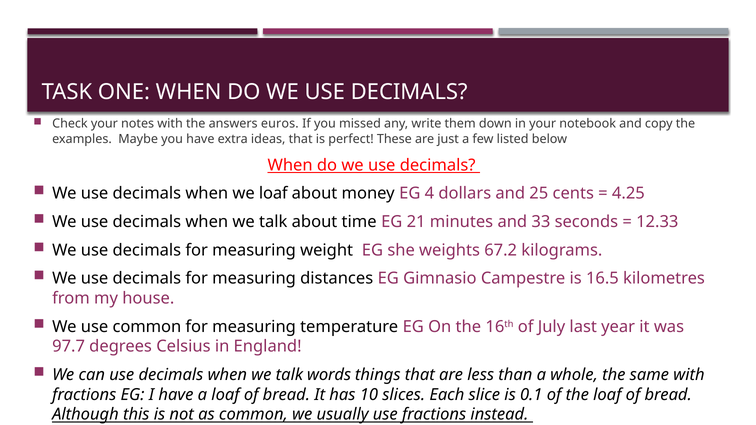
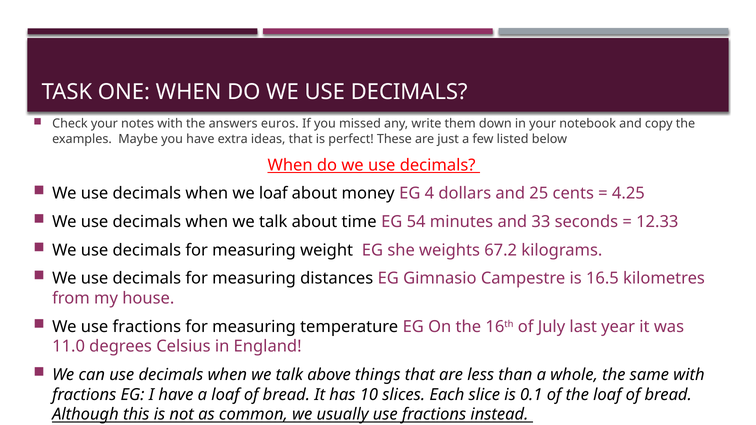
21: 21 -> 54 (416, 222)
We use common: common -> fractions (147, 327)
97.7: 97.7 -> 11.0 (69, 347)
words: words -> above (329, 375)
